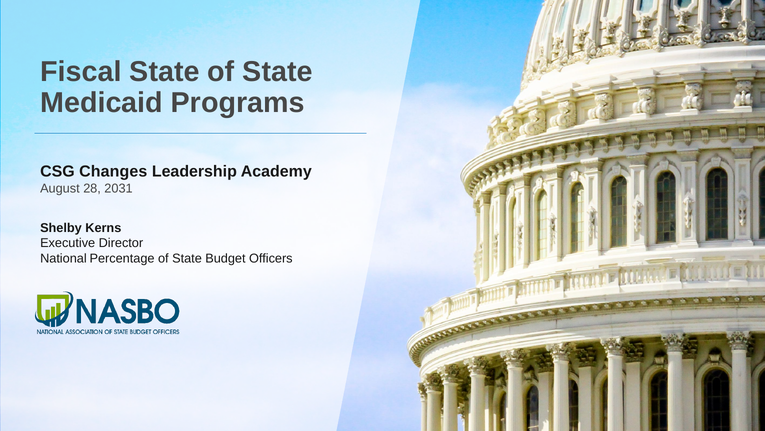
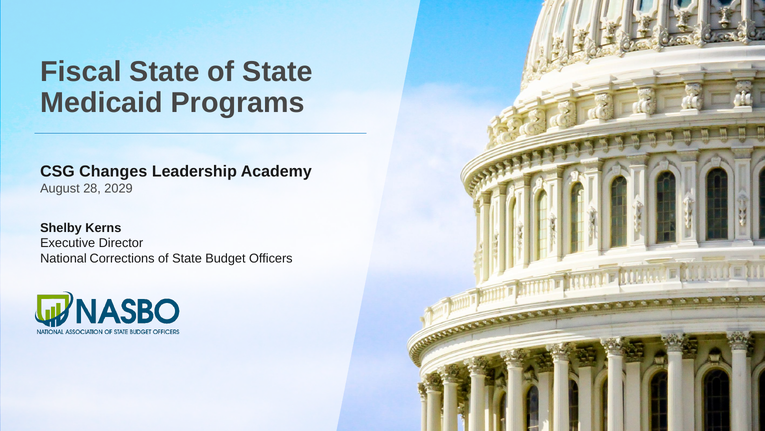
2031: 2031 -> 2029 (119, 188)
Percentage: Percentage -> Corrections (122, 258)
